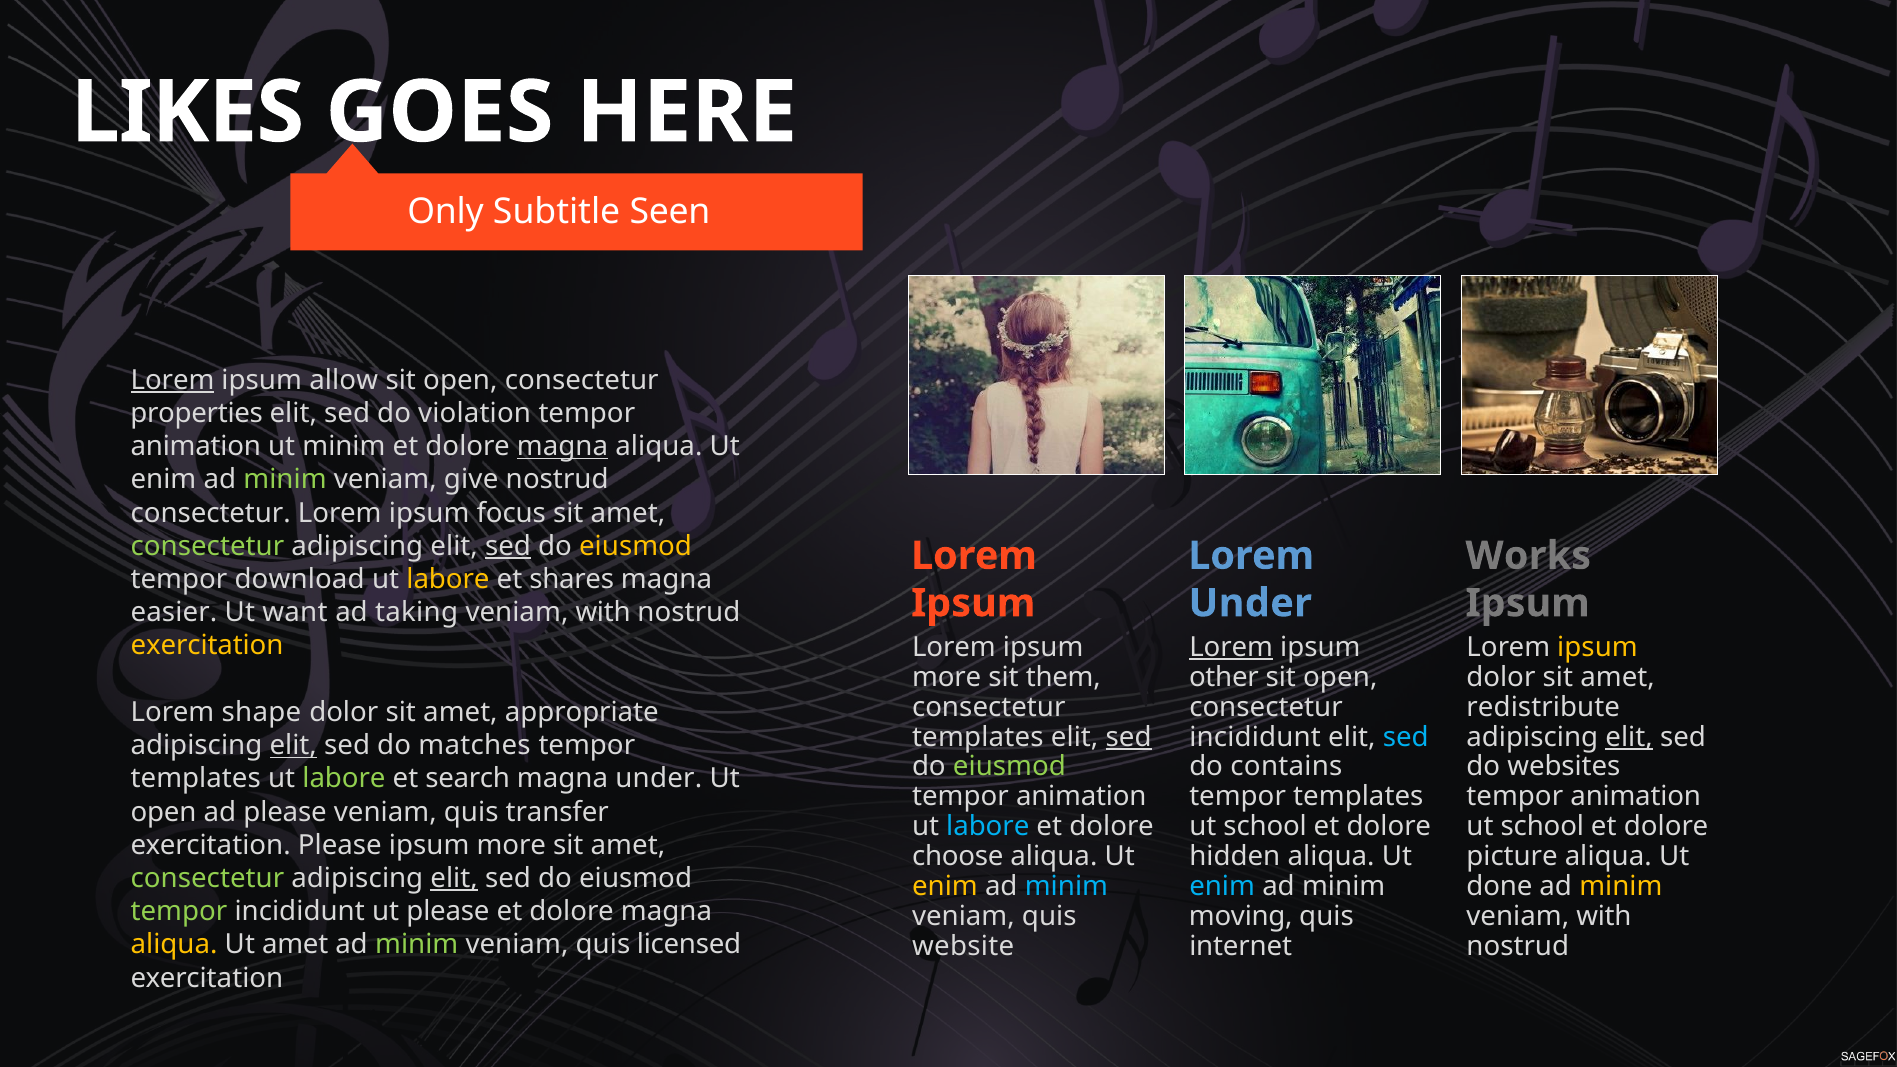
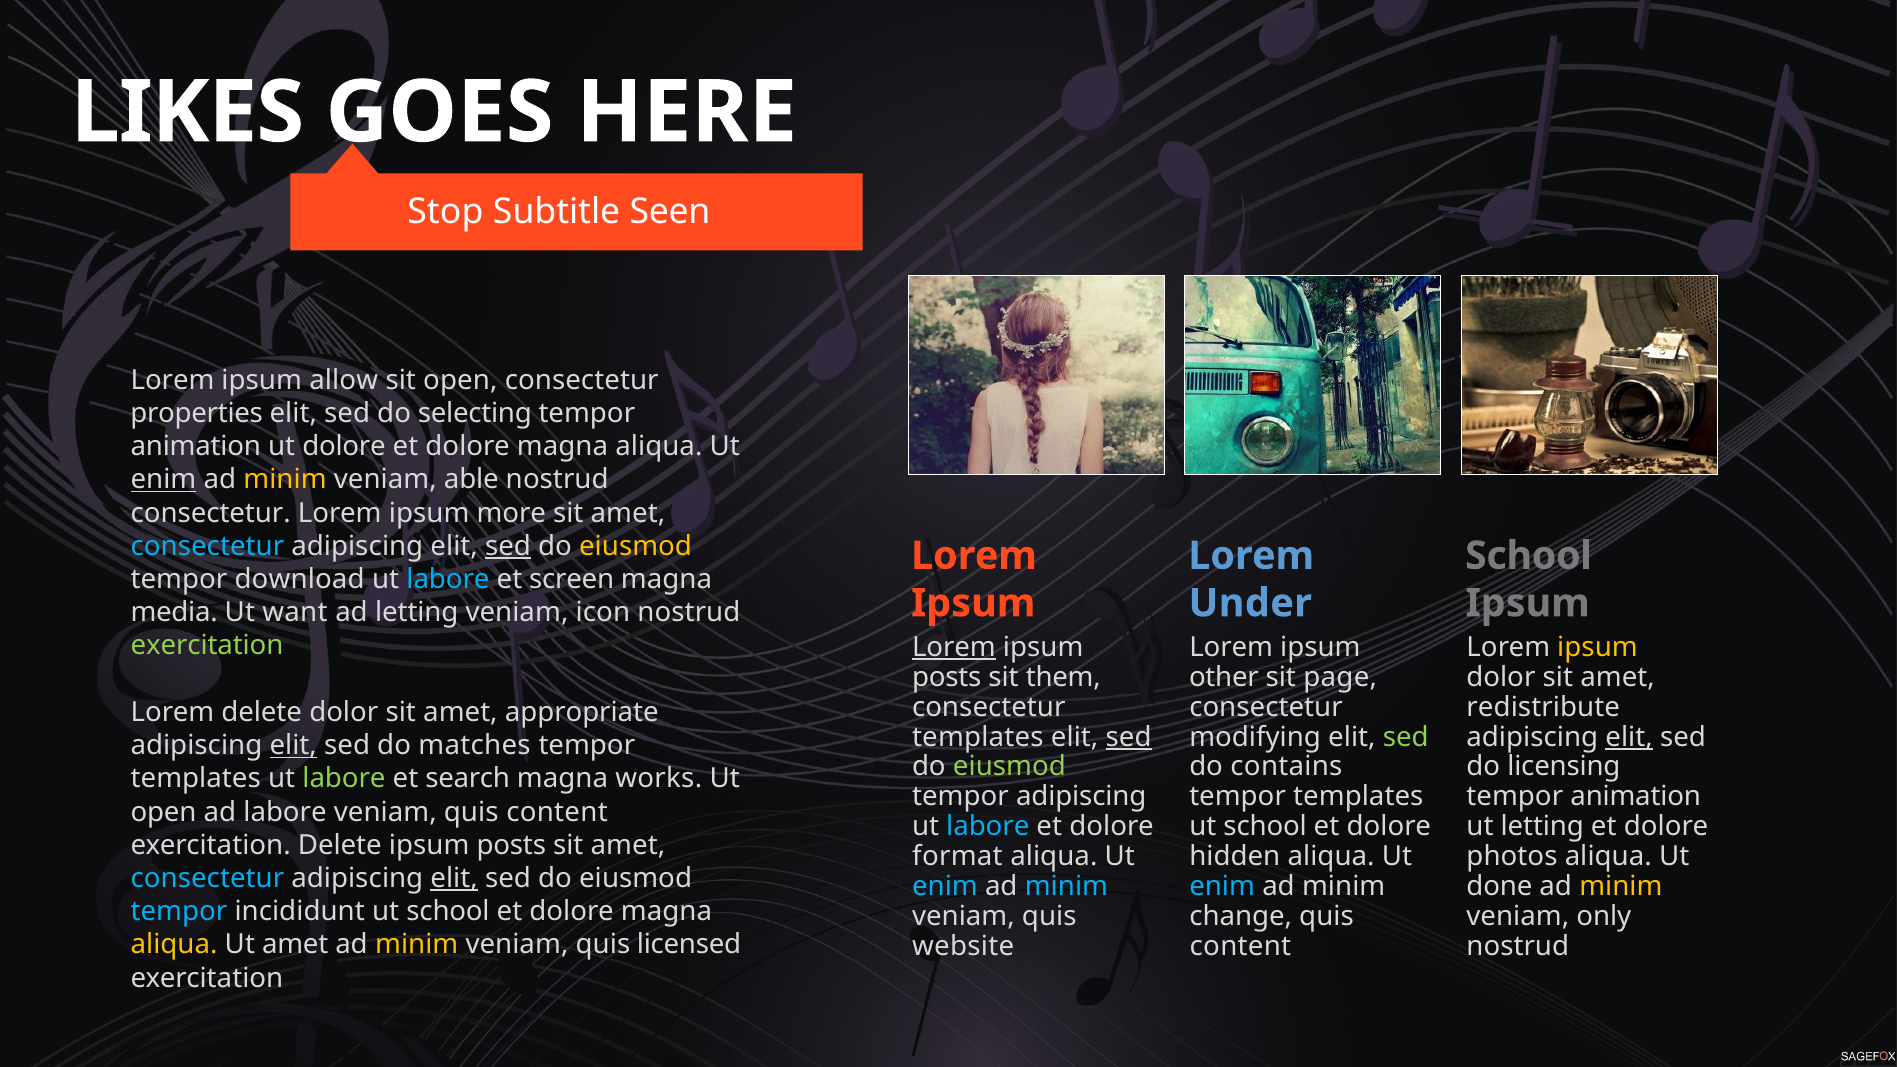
Only: Only -> Stop (445, 212)
Lorem underline: present -> none (173, 380)
violation: violation -> selecting (475, 413)
ut minim: minim -> dolore (344, 447)
magna underline: present -> none (562, 447)
enim underline: none -> present (163, 480)
minim colour: light green -> yellow (285, 480)
give: give -> able (471, 480)
focus: focus -> more (511, 513)
consectetur colour: light green -> light blue (207, 546)
Works: Works -> School (1529, 556)
labore colour: yellow -> light blue (448, 579)
shares: shares -> screen (572, 579)
easier: easier -> media (174, 613)
ad taking: taking -> letting (417, 613)
with: with -> icon (603, 613)
exercitation colour: yellow -> light green (207, 646)
Lorem underline: none -> present (954, 647)
Lorem underline: present -> none (1231, 647)
more: more -> posts (947, 677)
open: open -> page (1340, 677)
Lorem shape: shape -> delete (262, 712)
incididunt: incididunt -> modifying (1255, 737)
sed colour: light blue -> light green (1406, 737)
websites: websites -> licensing (1564, 767)
magna under: under -> works (659, 779)
animation: animation -> adipiscing (1081, 797)
ad please: please -> labore (285, 812)
veniam quis transfer: transfer -> content (557, 812)
school: school -> letting (1542, 827)
exercitation Please: Please -> Delete (340, 845)
more: more -> posts (511, 845)
choose: choose -> format (957, 857)
picture: picture -> photos (1512, 857)
consectetur colour: light green -> light blue (207, 878)
enim colour: yellow -> light blue (945, 887)
tempor colour: light green -> light blue (179, 912)
incididunt ut please: please -> school (448, 912)
moving: moving -> change (1241, 916)
with: with -> only (1604, 916)
minim colour: light green -> yellow (417, 945)
internet: internet -> content (1240, 946)
